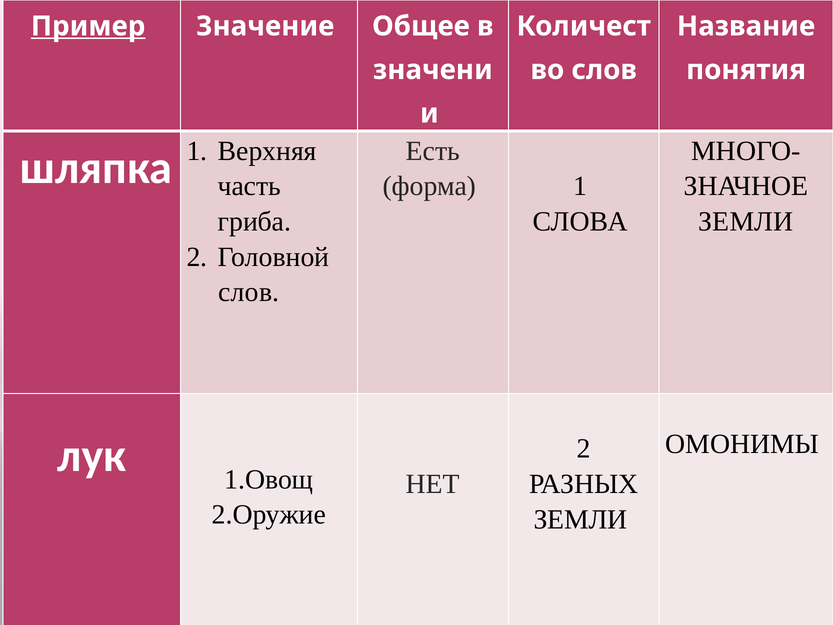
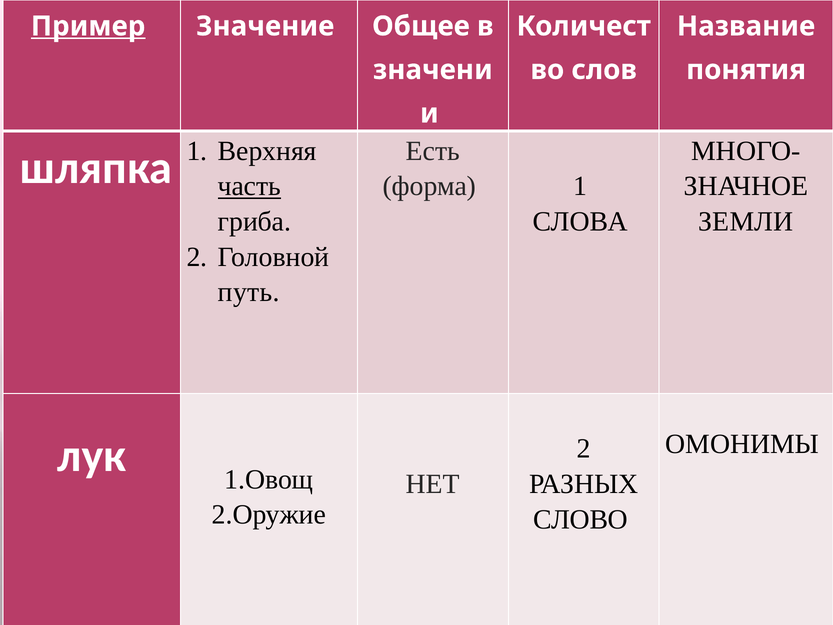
часть underline: none -> present (249, 186)
слов: слов -> путь (249, 292)
ЗЕМЛИ: ЗЕМЛИ -> СЛОВО (580, 519)
